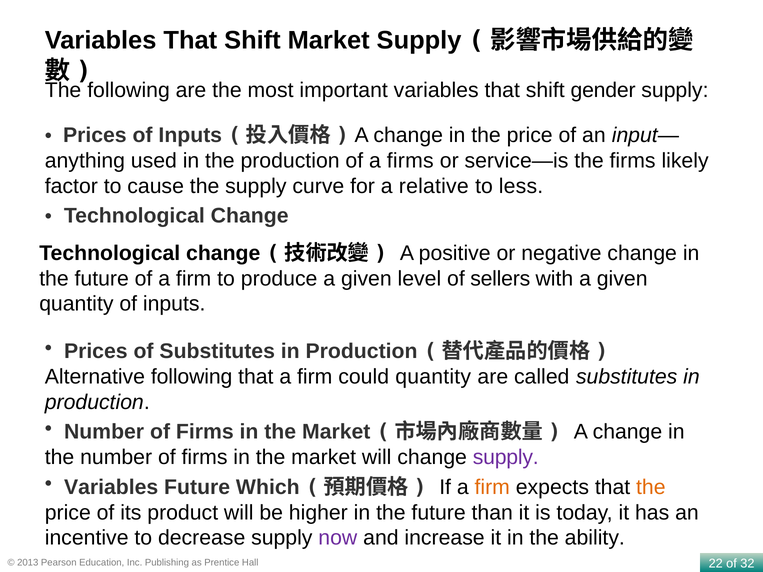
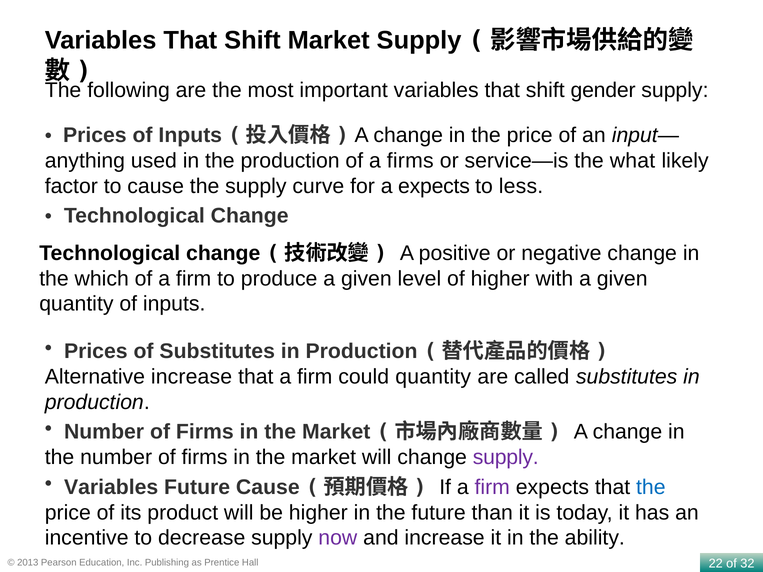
the firms: firms -> what (633, 161)
a relative: relative -> expects (434, 186)
future: future -> which (102, 279)
of sellers: sellers -> higher (500, 279)
Alternative following: following -> increase (192, 377)
Future Which: Which -> Cause (268, 487)
firm colour: orange -> purple (492, 487)
the colour: orange -> blue (651, 487)
